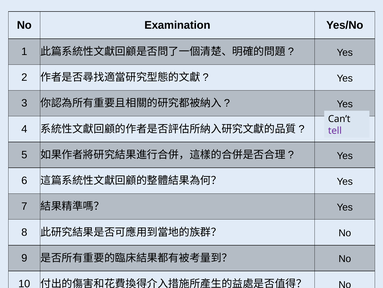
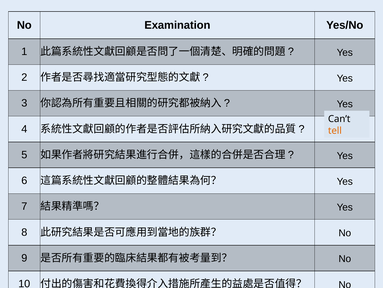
tell colour: purple -> orange (335, 130)
